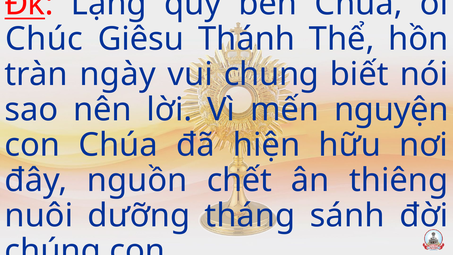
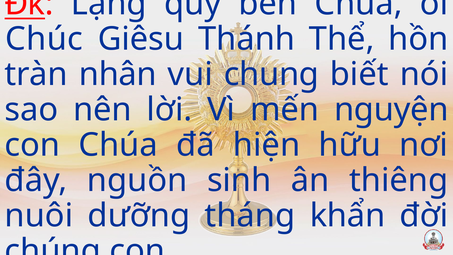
ngày: ngày -> nhân (118, 74)
chết: chết -> sinh (239, 180)
sánh: sánh -> khẩn (347, 216)
